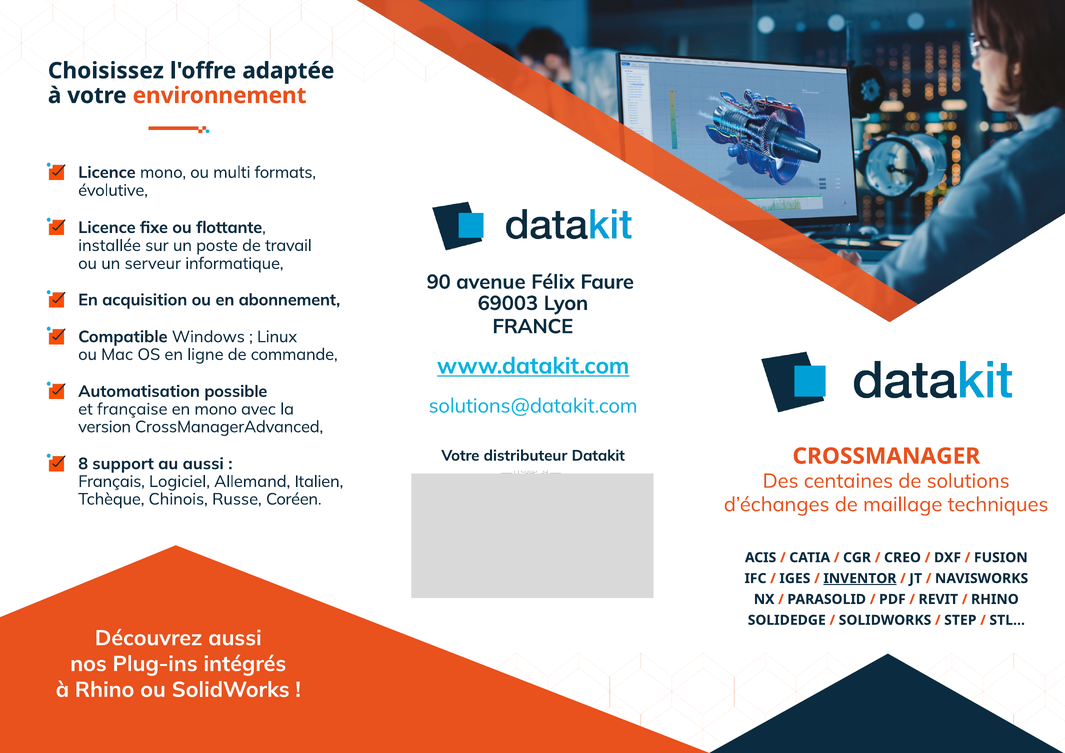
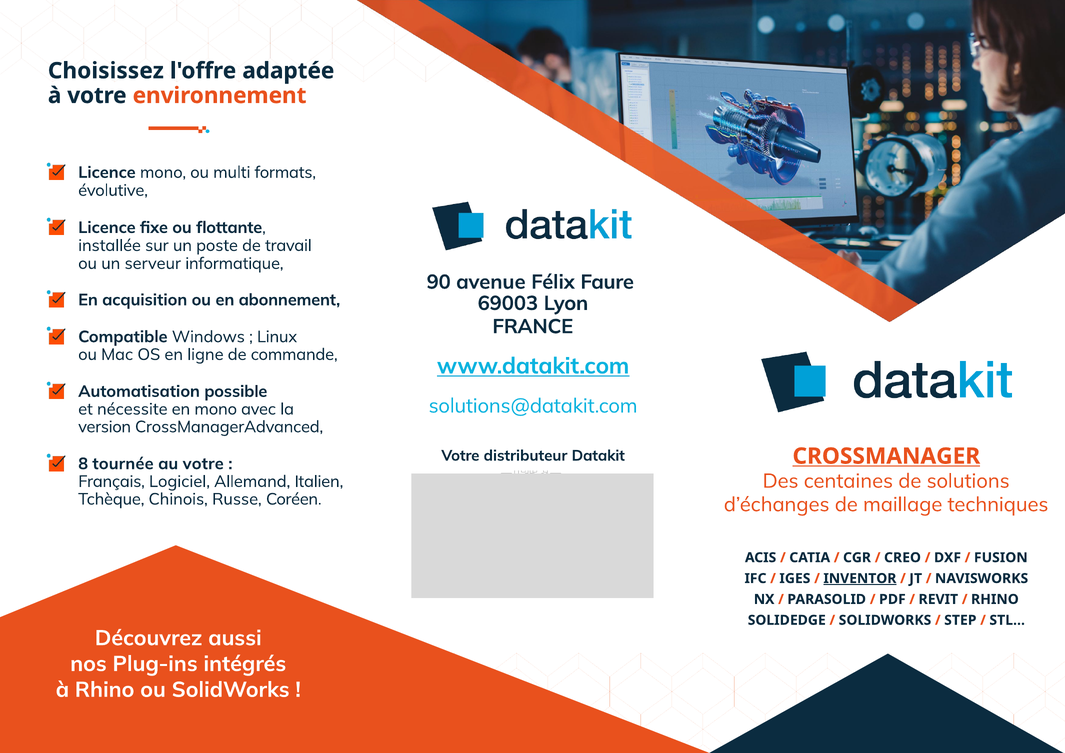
française: française -> nécessite (132, 409)
CROSSMANAGER underline: none -> present (886, 456)
support: support -> tournée (123, 464)
au aussi: aussi -> votre (203, 464)
